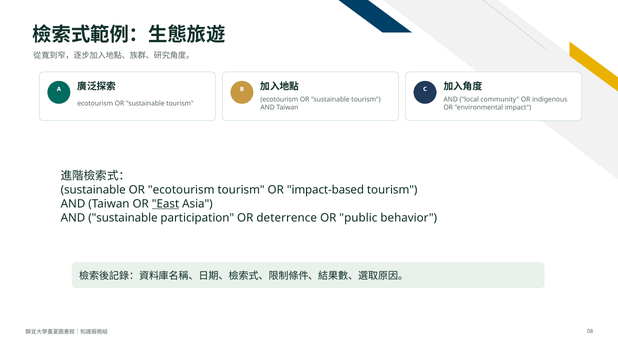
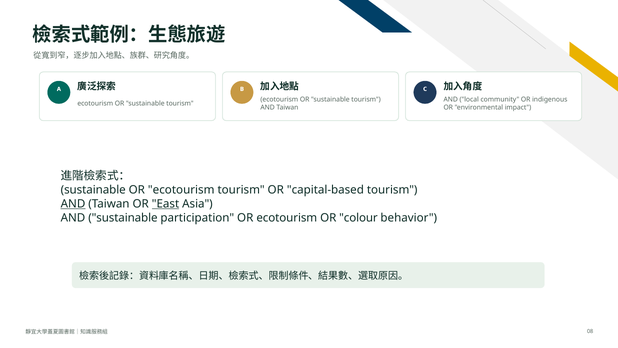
impact-based: impact-based -> capital-based (325, 190)
AND underline: none -> present (73, 204)
participation OR deterrence: deterrence -> ecotourism (287, 217)
public: public -> colour (358, 217)
